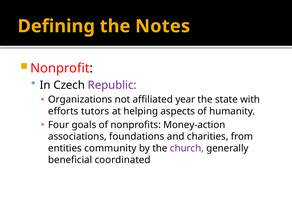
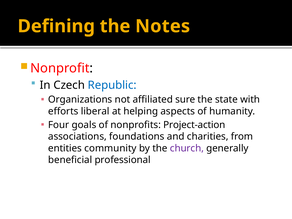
Republic colour: purple -> blue (112, 85)
year: year -> sure (185, 100)
tutors: tutors -> liberal (95, 111)
Money-action: Money-action -> Project-action (194, 125)
coordinated: coordinated -> professional (123, 160)
